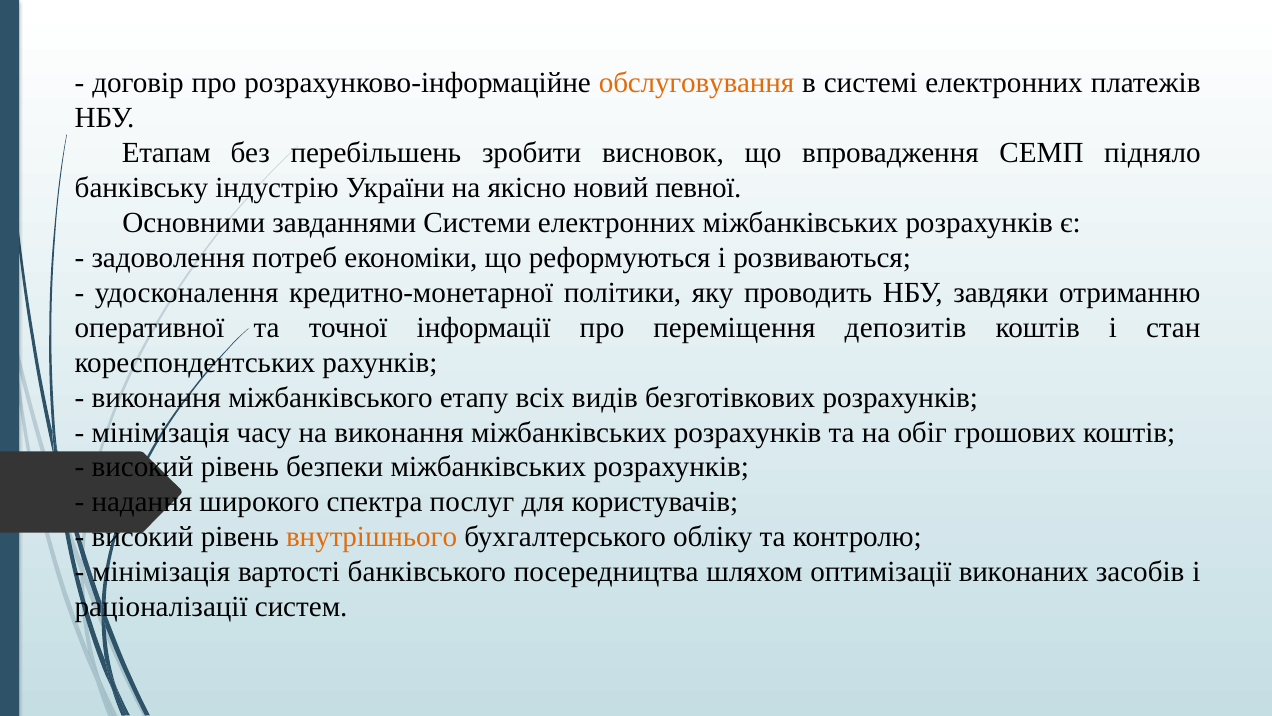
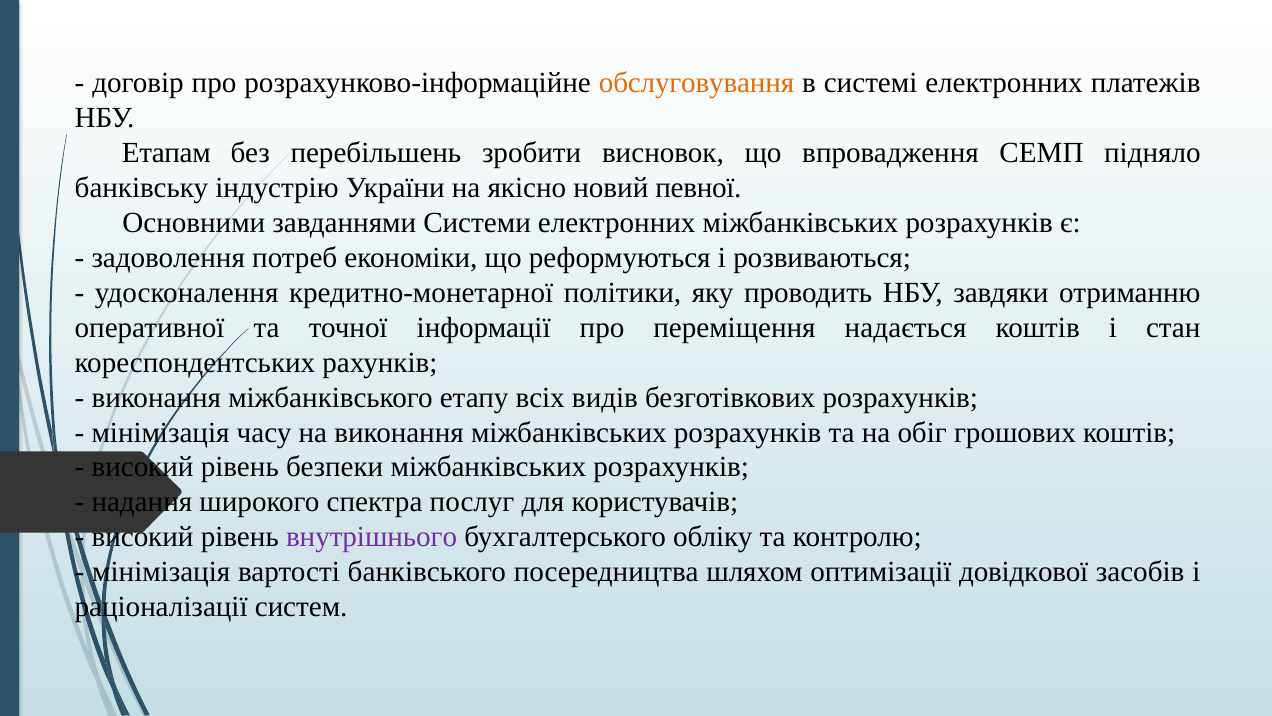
депозитів: депозитів -> надається (906, 327)
внутрішнього colour: orange -> purple (372, 537)
виконаних: виконаних -> довідкової (1024, 572)
